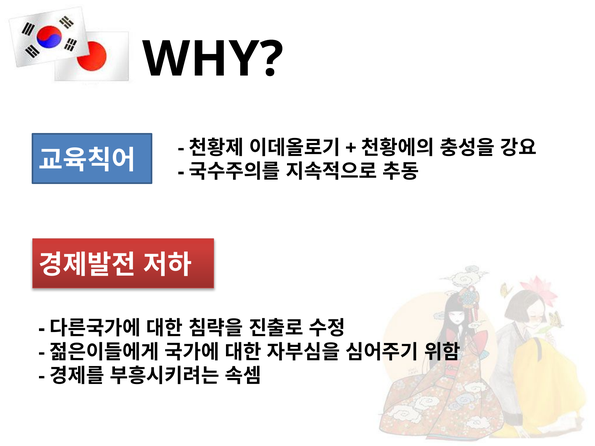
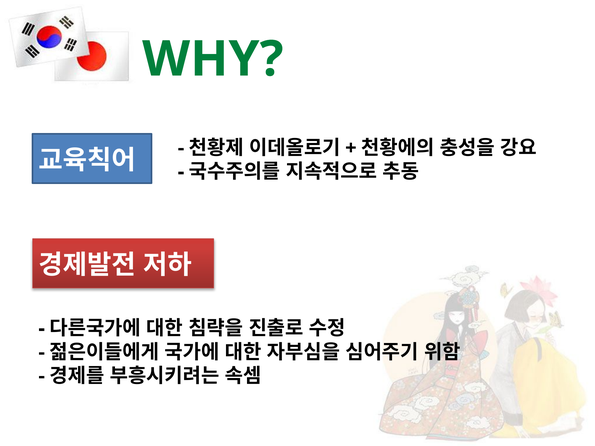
WHY colour: black -> green (213, 59)
